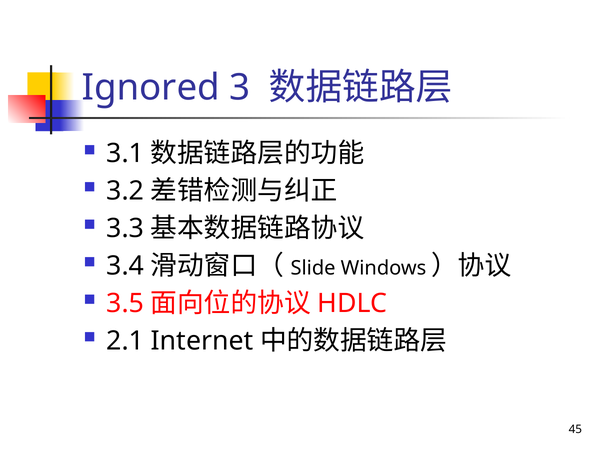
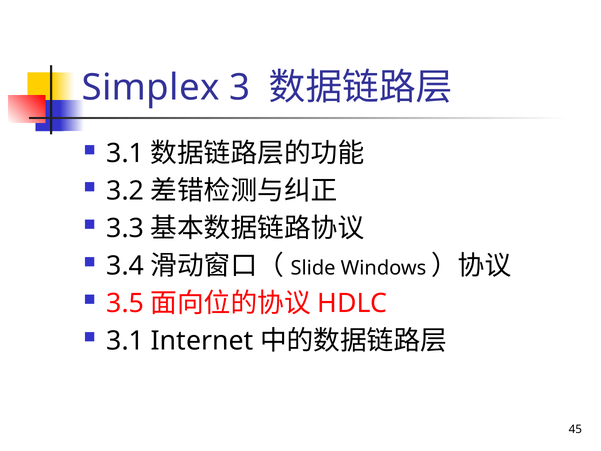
Ignored: Ignored -> Simplex (151, 88)
2.1: 2.1 -> 3.1 (125, 341)
